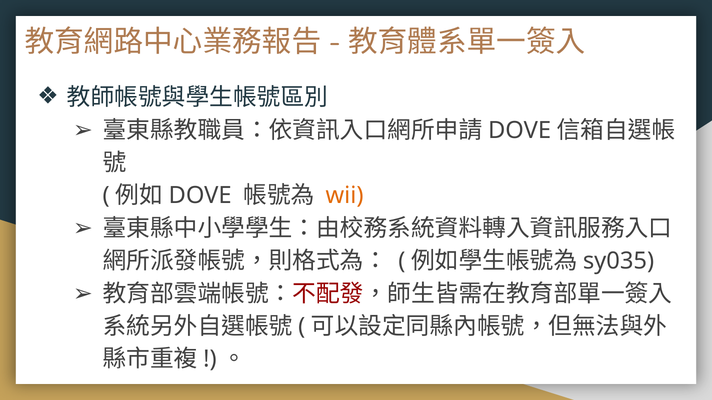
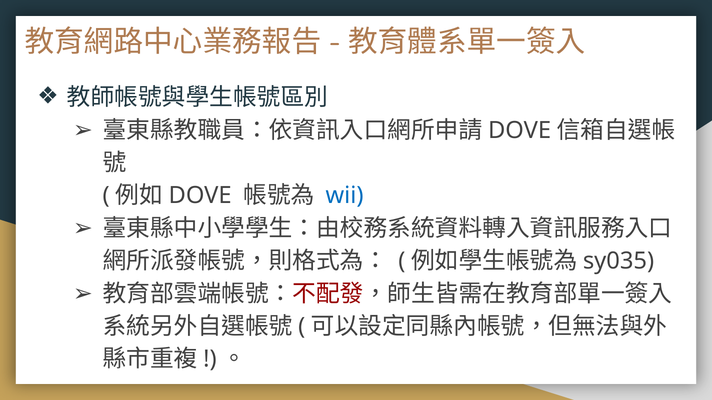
wii colour: orange -> blue (345, 196)
